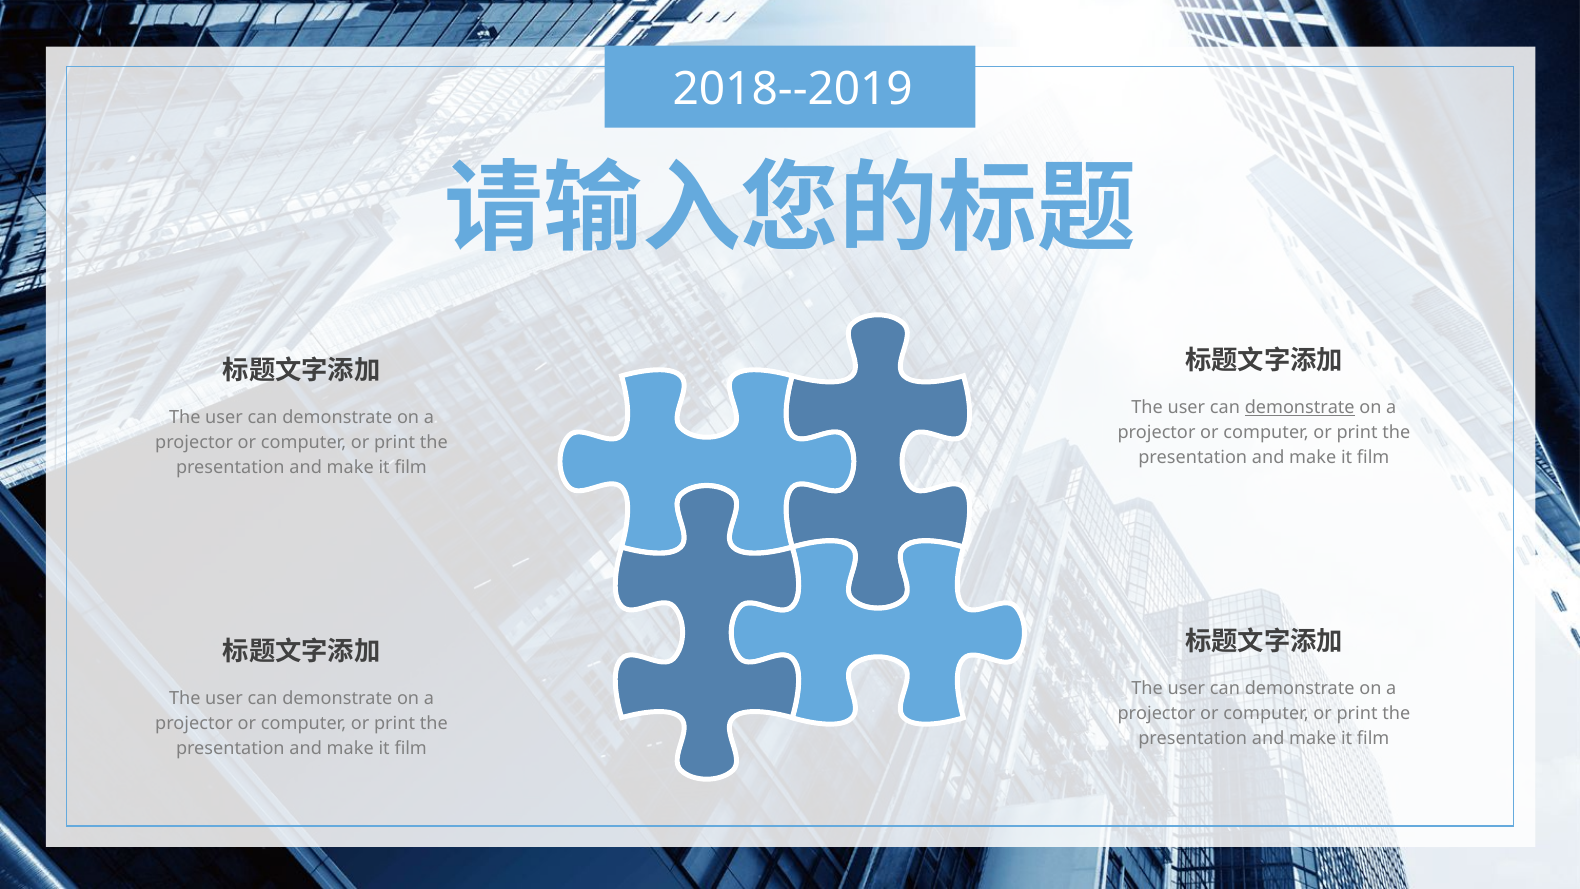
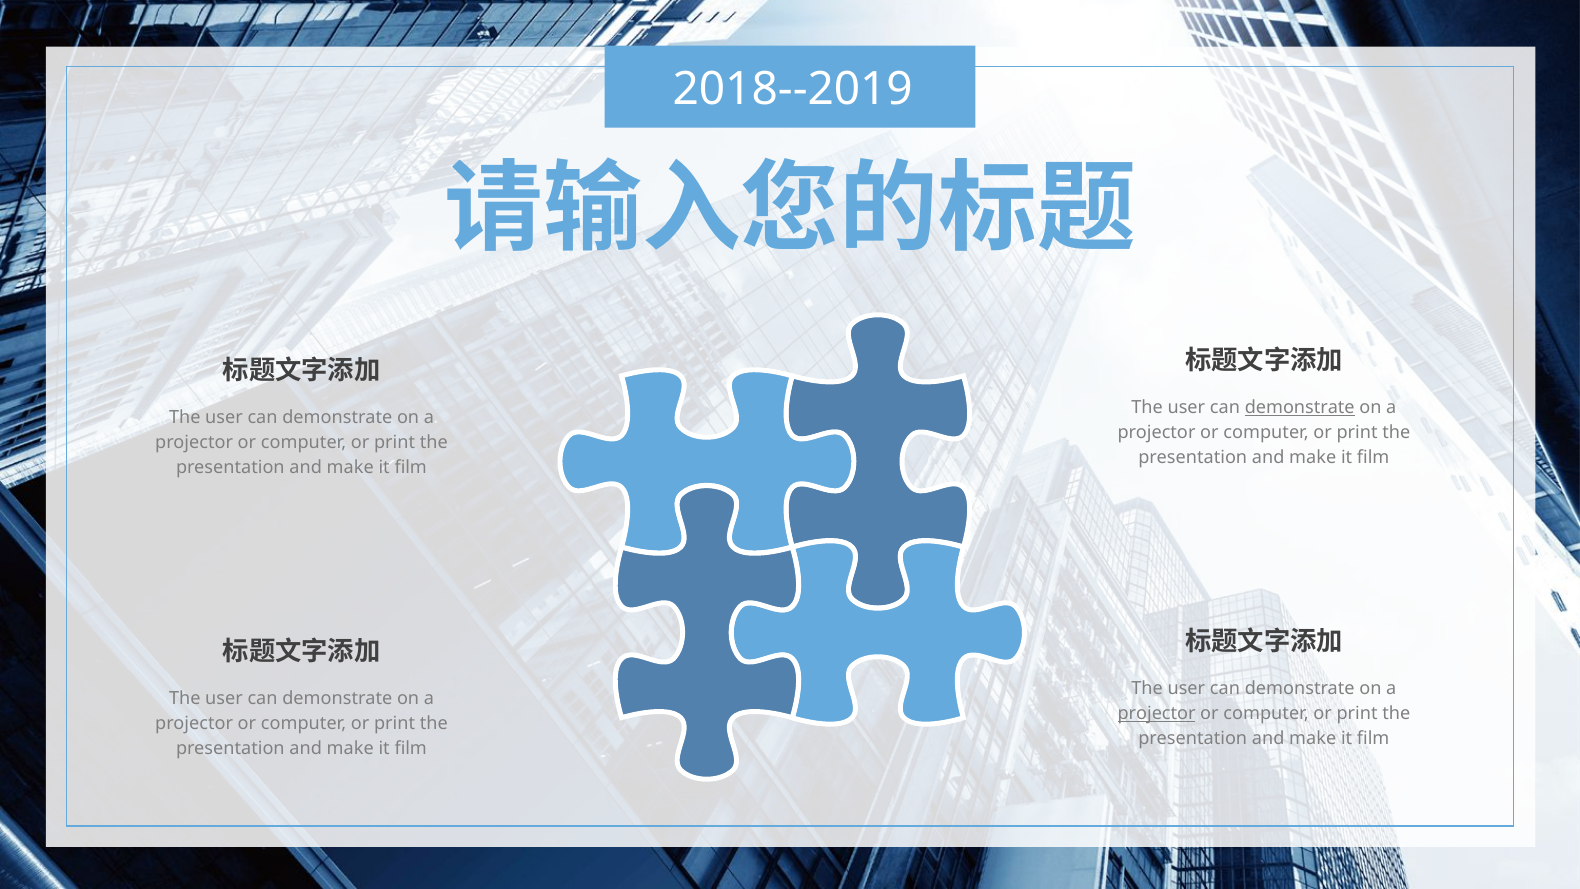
projector underline: none -> present (1157, 714)
